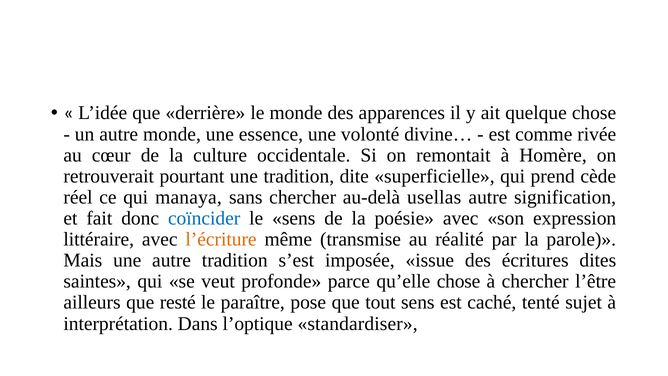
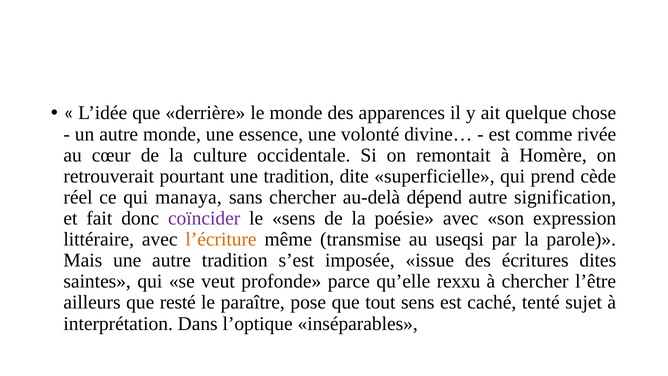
usellas: usellas -> dépend (434, 197)
coïncider colour: blue -> purple (204, 218)
réalité: réalité -> useqsi (460, 239)
qu’elle chose: chose -> rexxu (459, 281)
standardiser: standardiser -> inséparables (358, 323)
